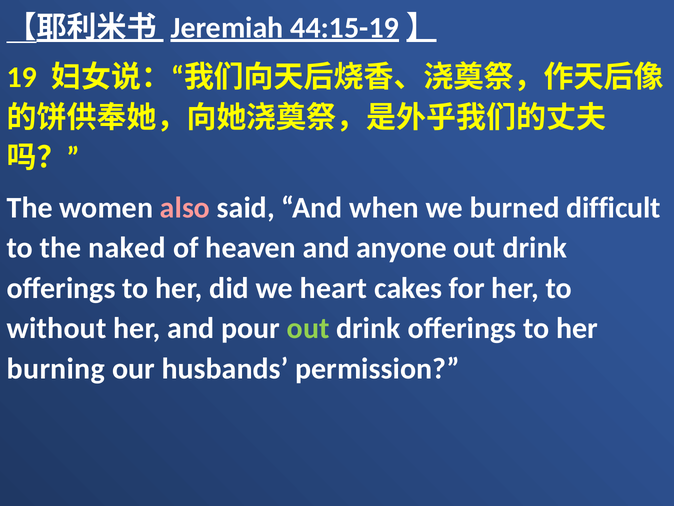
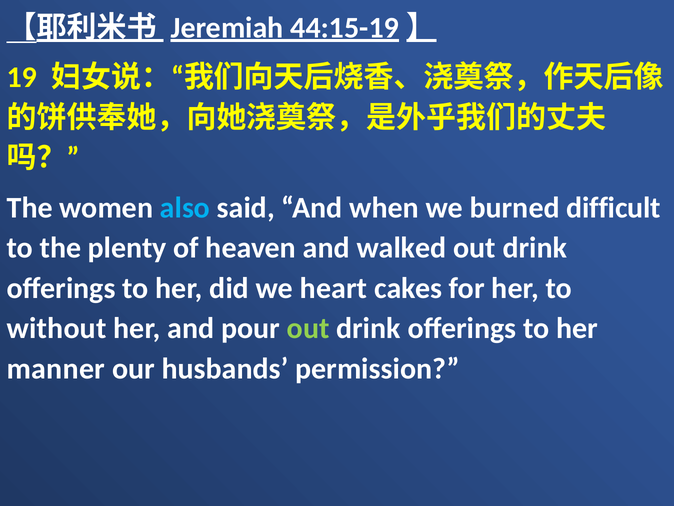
also colour: pink -> light blue (185, 207)
naked: naked -> plenty (127, 248)
anyone: anyone -> walked (402, 248)
burning: burning -> manner (56, 369)
